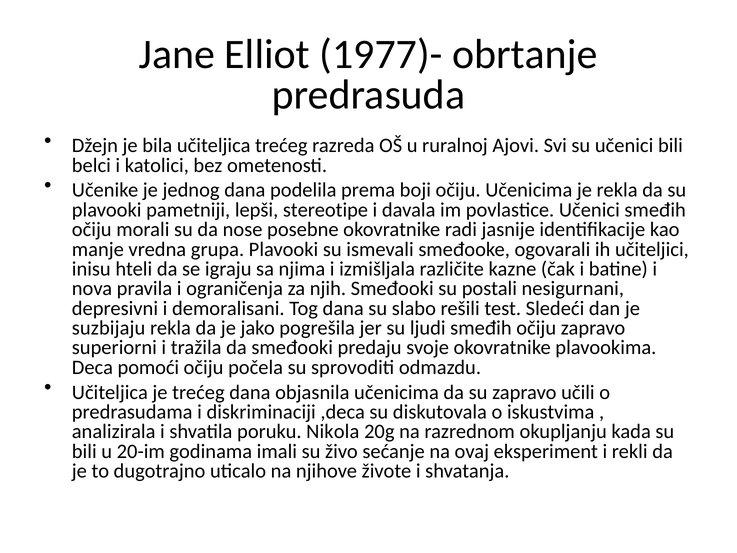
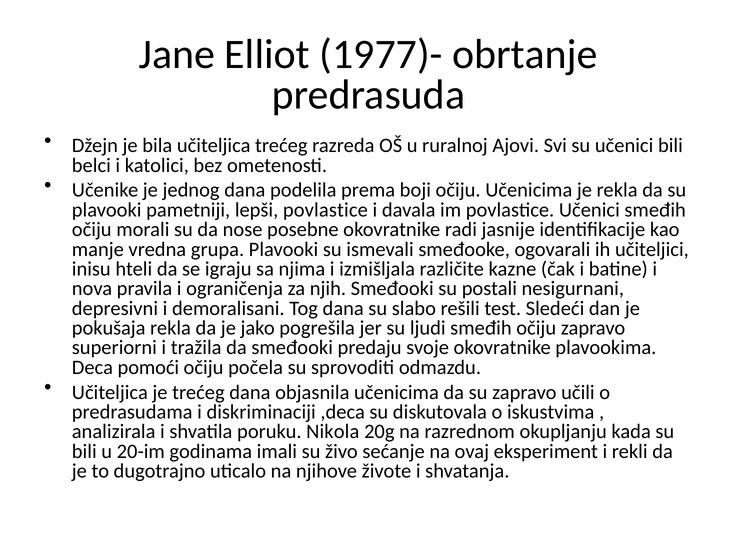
lepši stereotipe: stereotipe -> povlastice (325, 210)
suzbijaju: suzbijaju -> pokušaja (109, 328)
